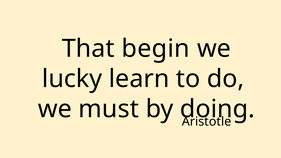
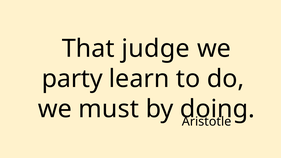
begin: begin -> judge (156, 49)
lucky: lucky -> party (72, 79)
